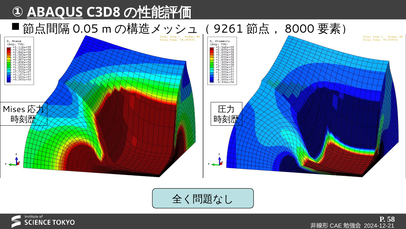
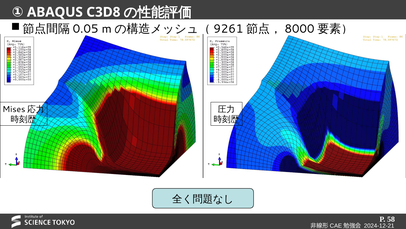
ABAQUS underline: present -> none (55, 12)
